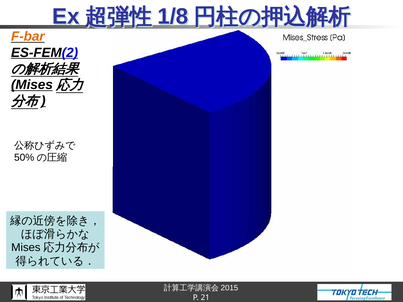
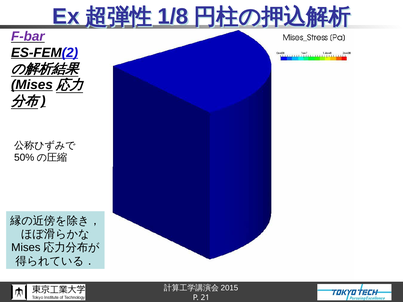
F-bar colour: orange -> purple (28, 37)
